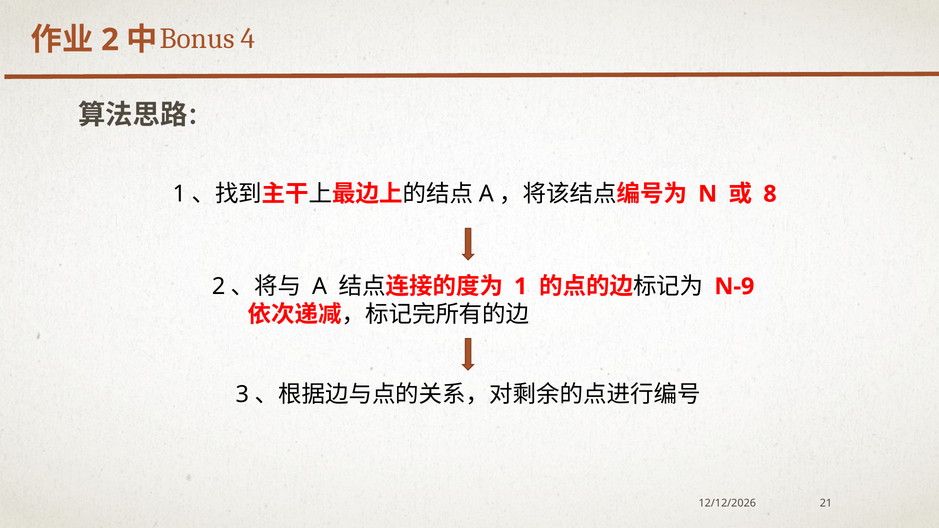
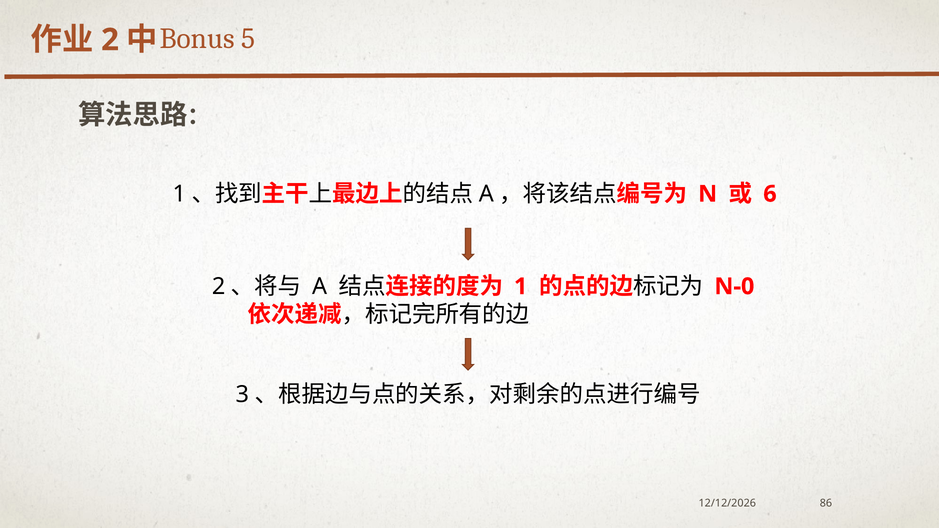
4: 4 -> 5 (248, 39)
8: 8 -> 6 (770, 194)
N-9: N-9 -> N-0 (734, 287)
21: 21 -> 86 (826, 503)
